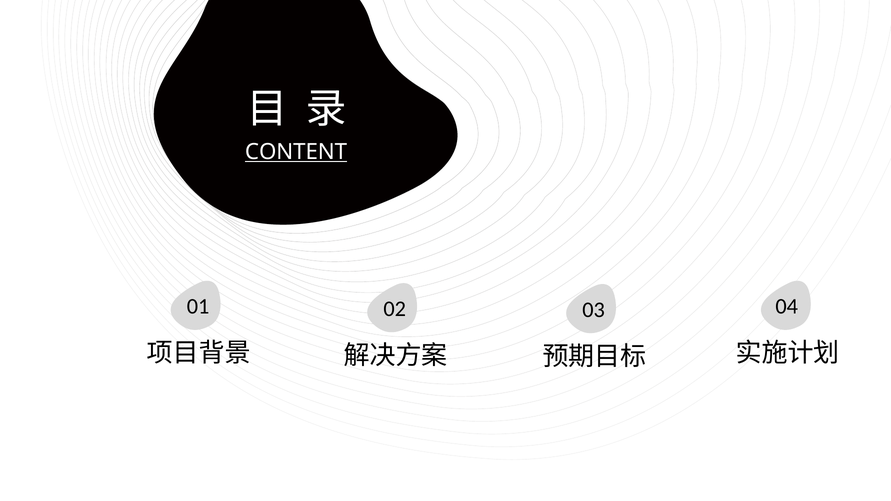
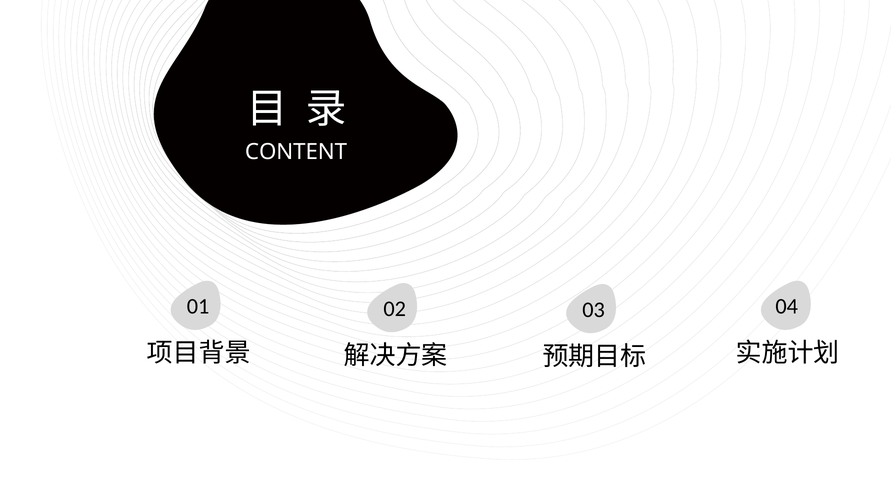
CONTENT underline: present -> none (296, 152)
